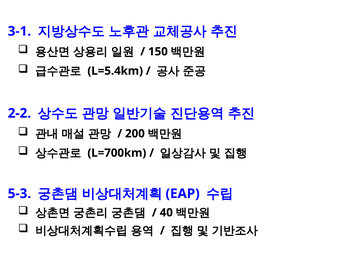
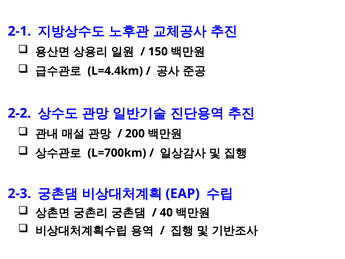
3-1: 3-1 -> 2-1 (19, 31)
L=5.4km: L=5.4km -> L=4.4km (115, 71)
5-3: 5-3 -> 2-3 (19, 193)
